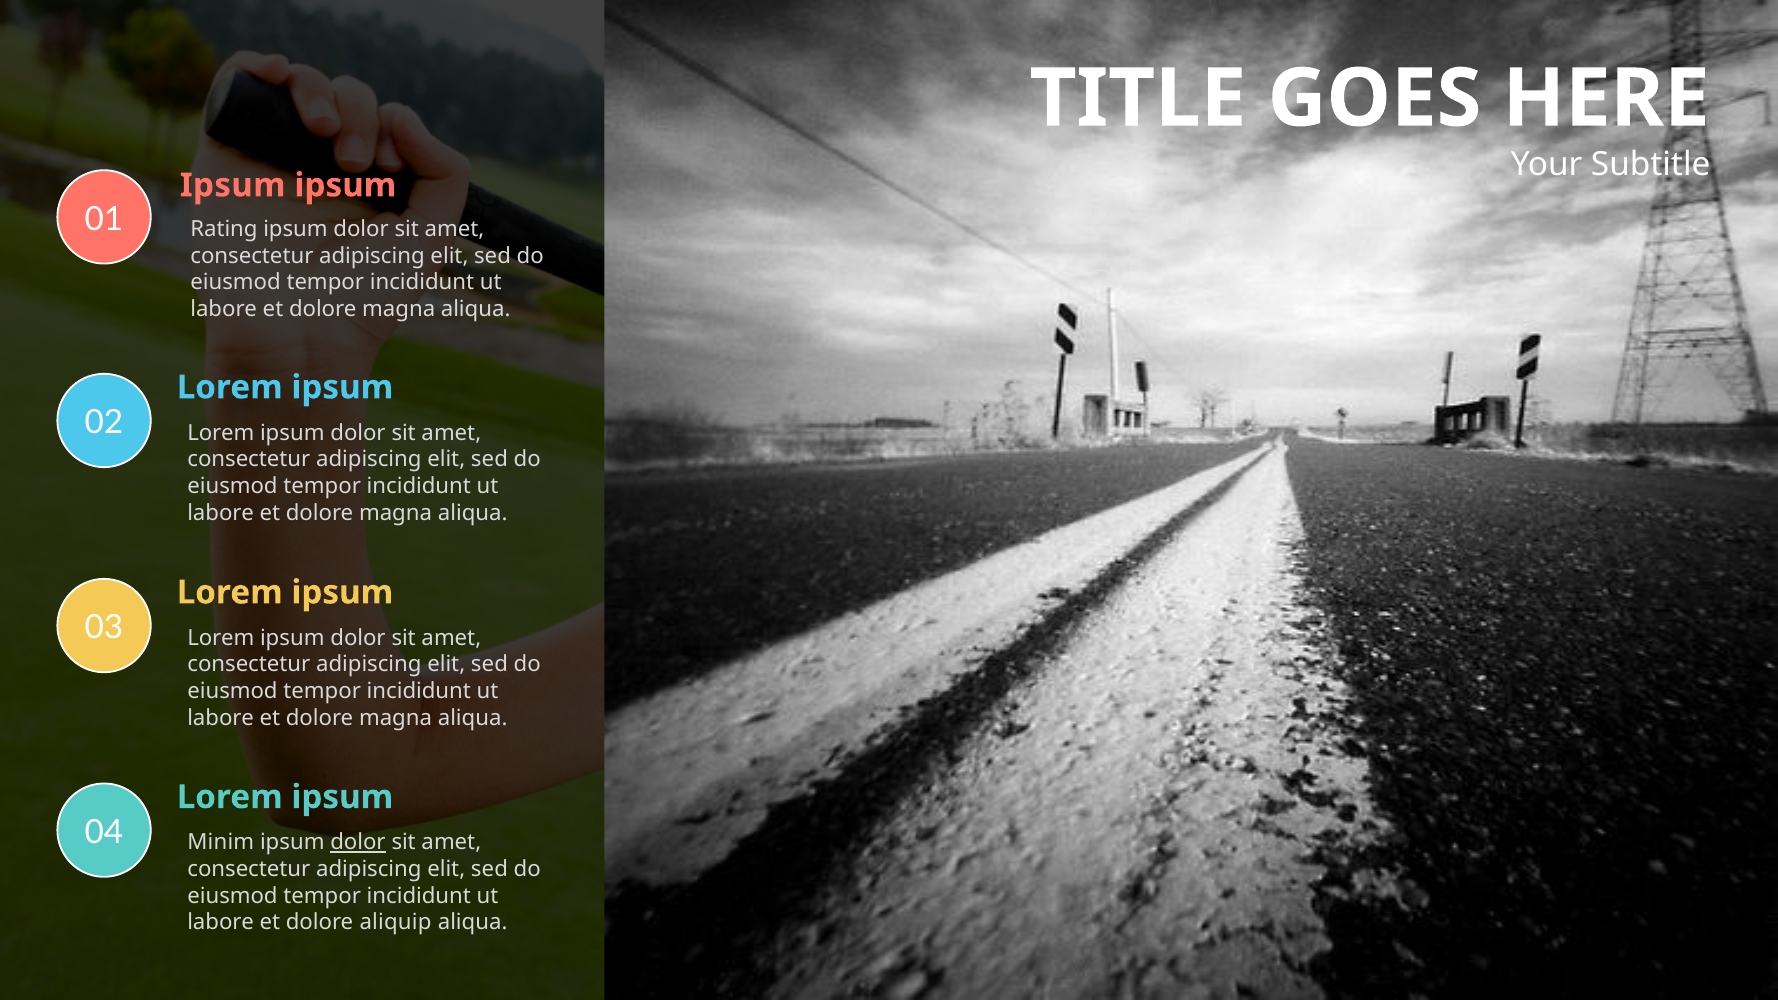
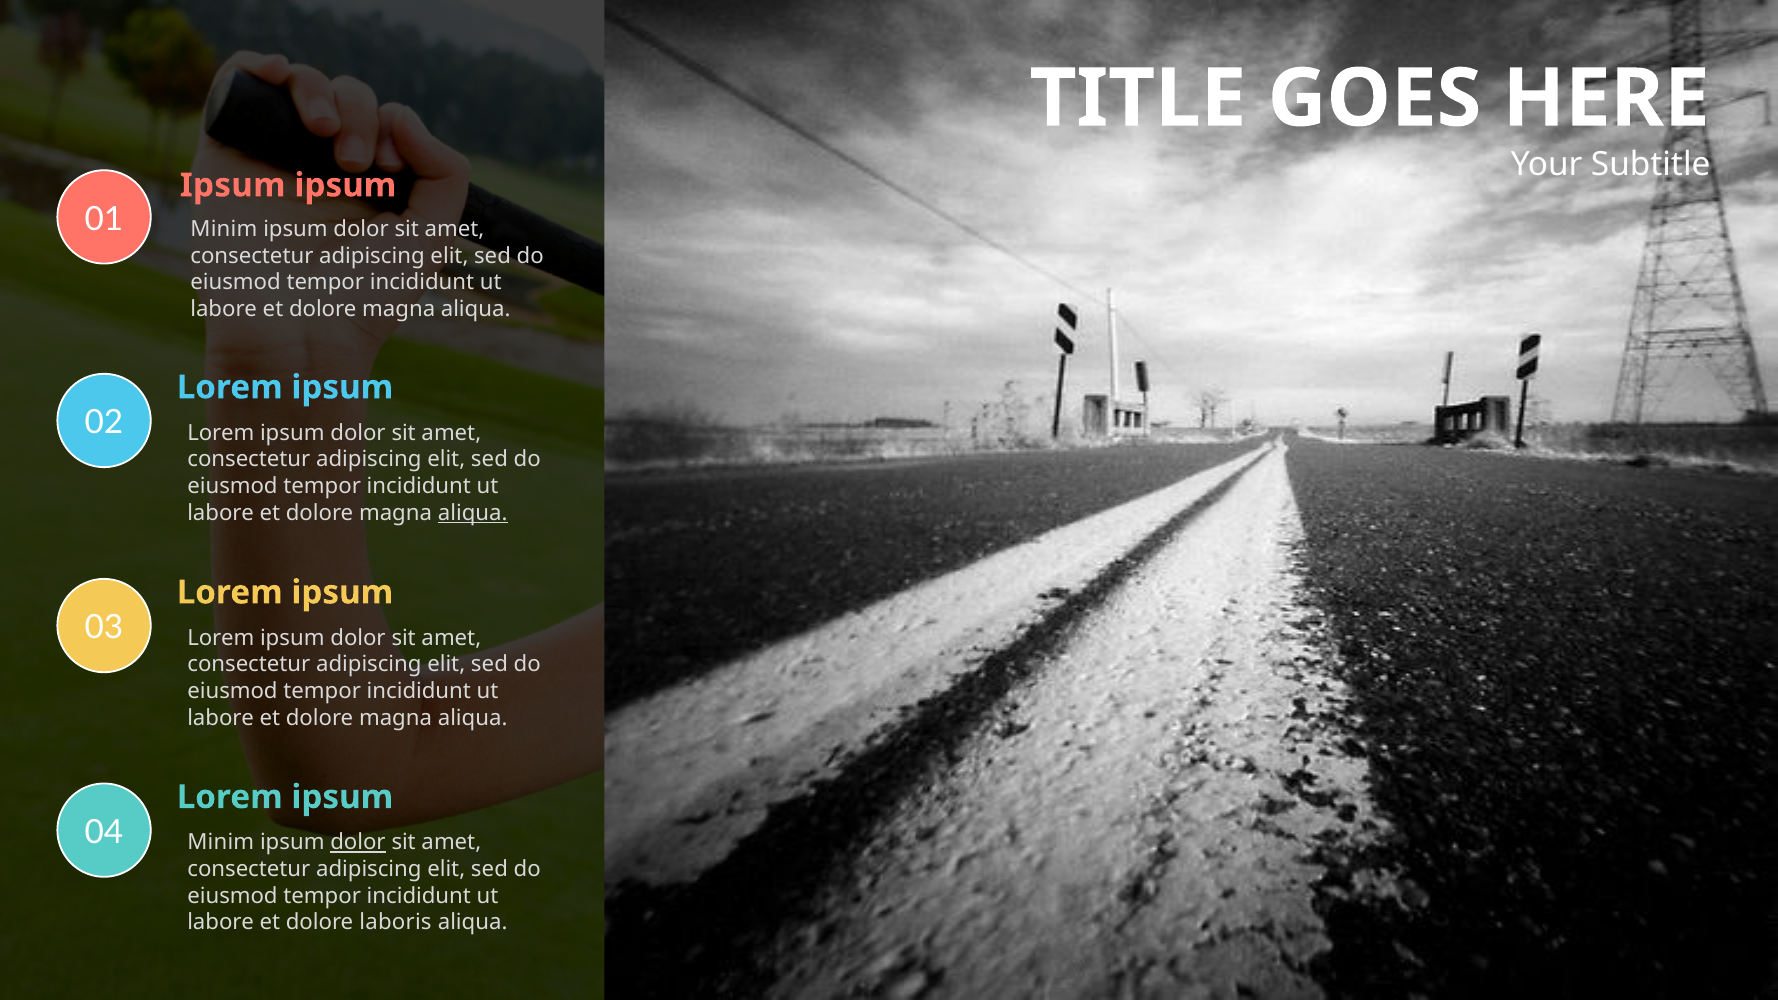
Rating: Rating -> Minim (224, 229)
aliqua underline: none -> present (473, 513)
aliquip: aliquip -> laboris (396, 923)
